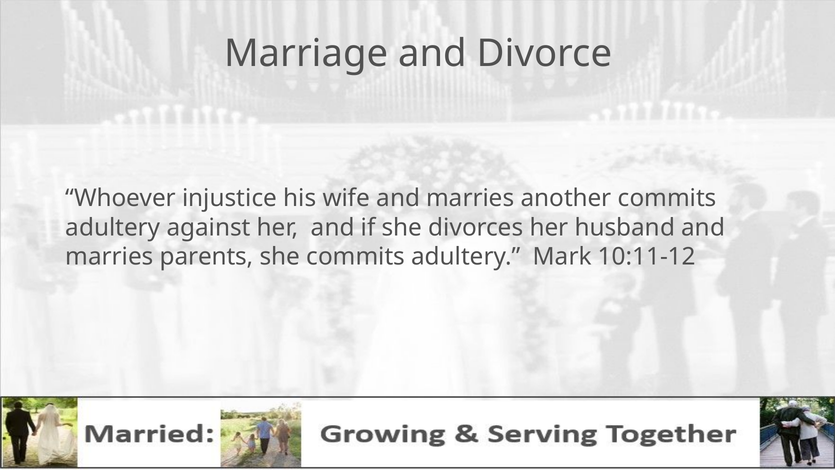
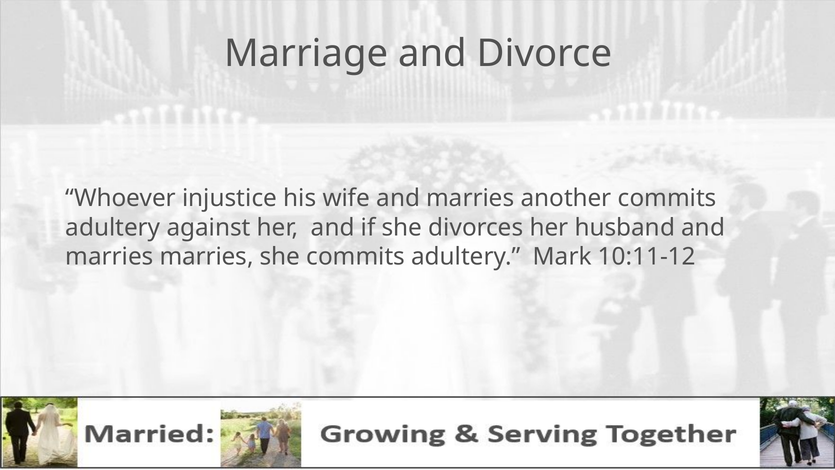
marries parents: parents -> marries (207, 257)
